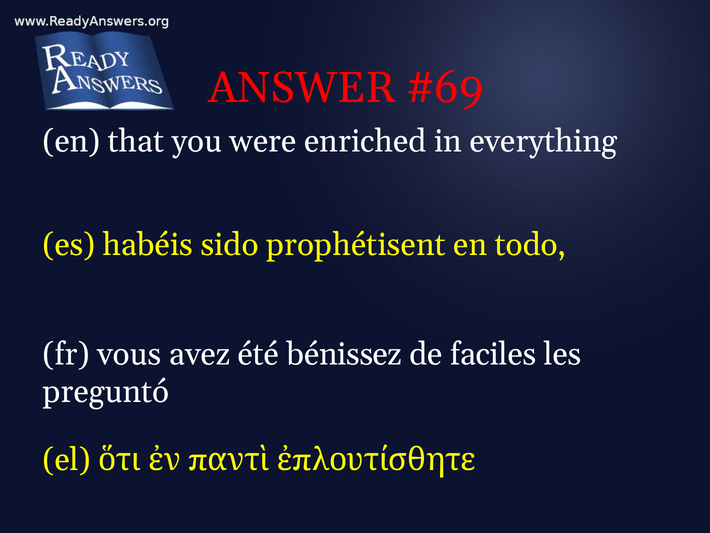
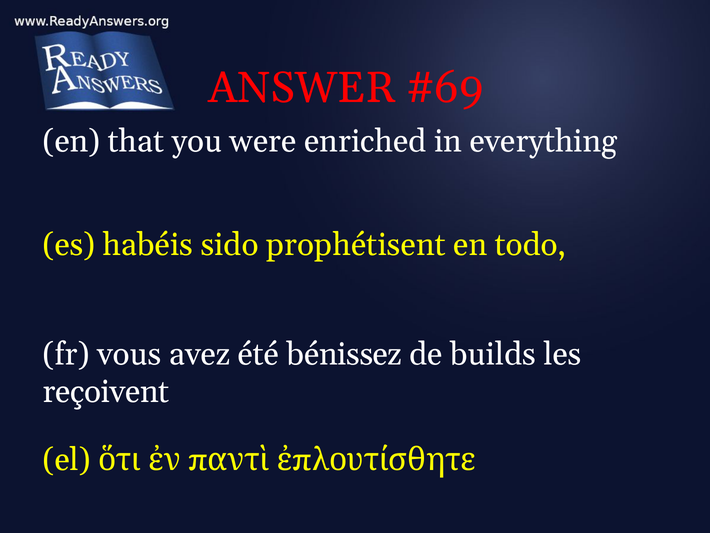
faciles: faciles -> builds (493, 354)
preguntó: preguntó -> reçoivent (106, 392)
